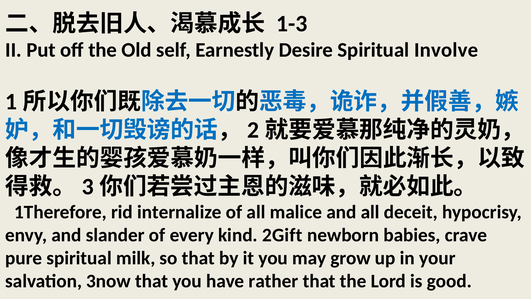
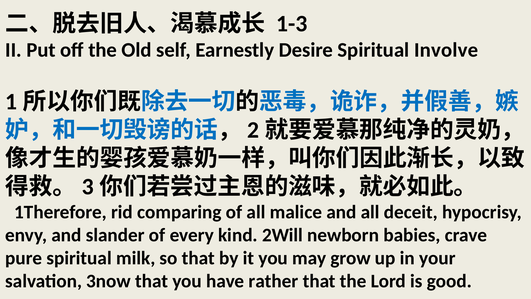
internalize: internalize -> comparing (179, 212)
2Gift: 2Gift -> 2Will (282, 235)
